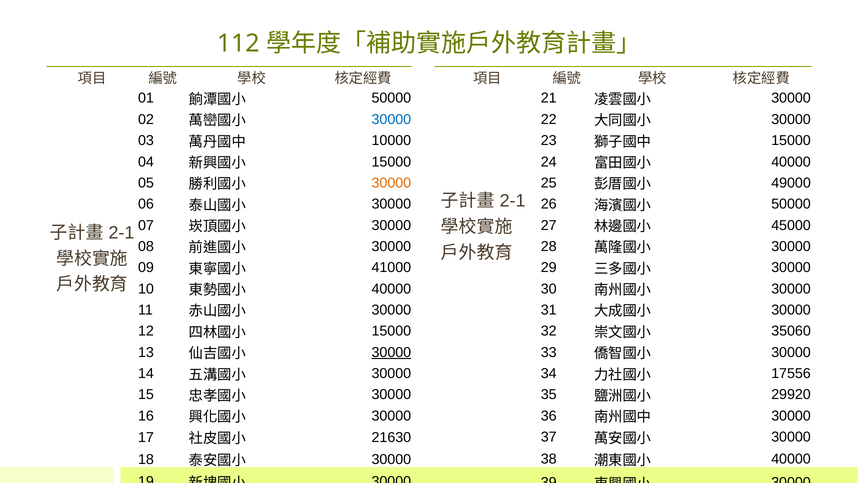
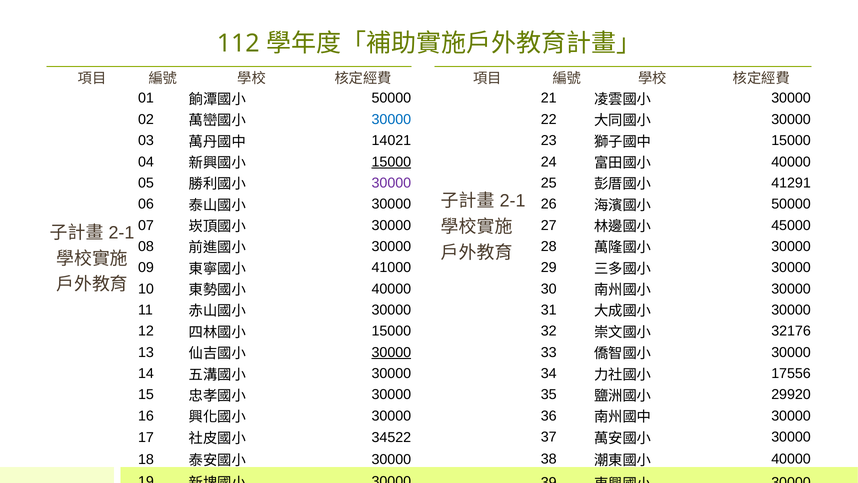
10000: 10000 -> 14021 (391, 141)
15000 underline: none -> present (391, 162)
30000 colour: orange -> purple (391, 183)
49000: 49000 -> 41291 (791, 183)
35060: 35060 -> 32176 (791, 331)
21630: 21630 -> 34522 (391, 437)
